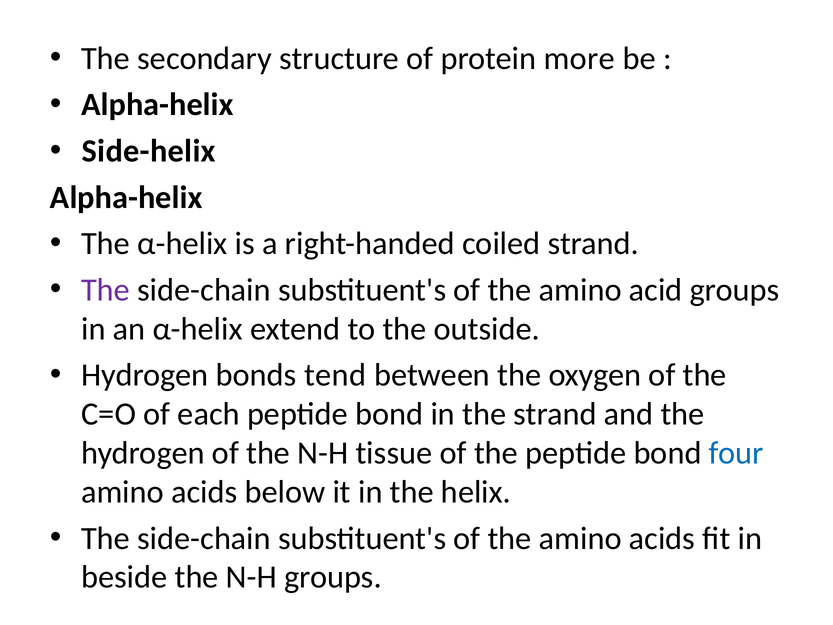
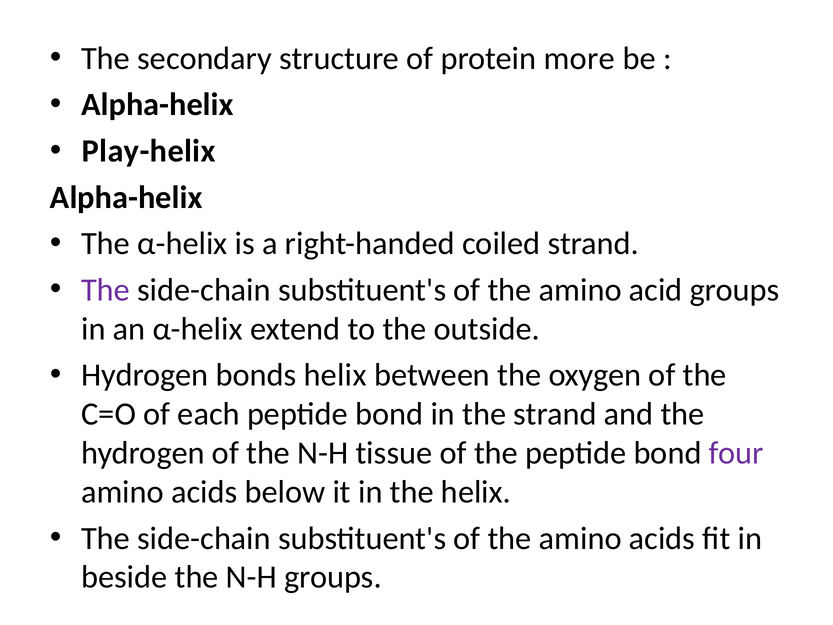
Side-helix: Side-helix -> Play-helix (149, 151)
bonds tend: tend -> helix (335, 375)
four colour: blue -> purple (736, 453)
